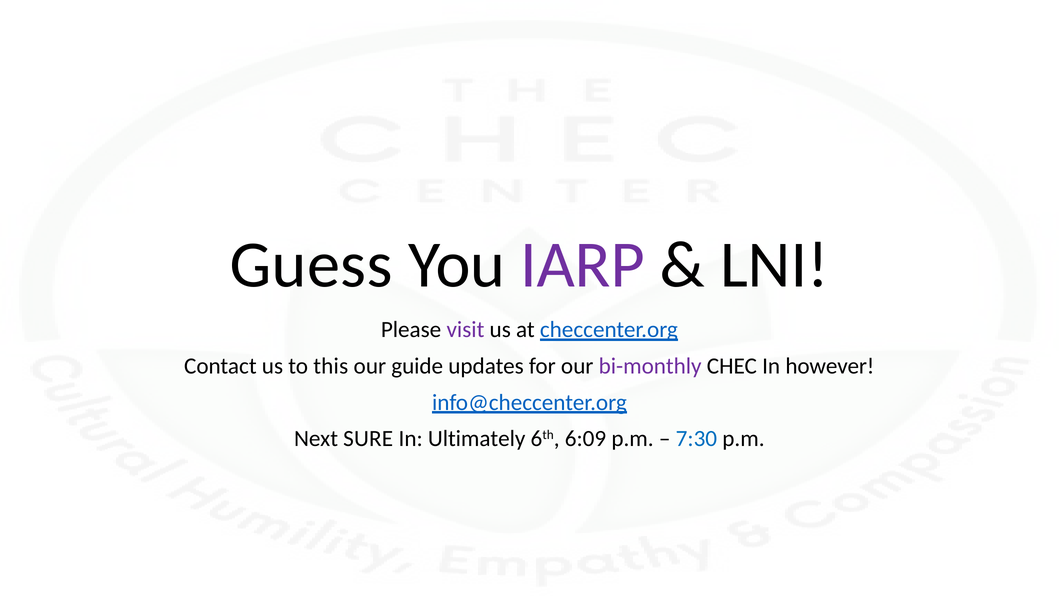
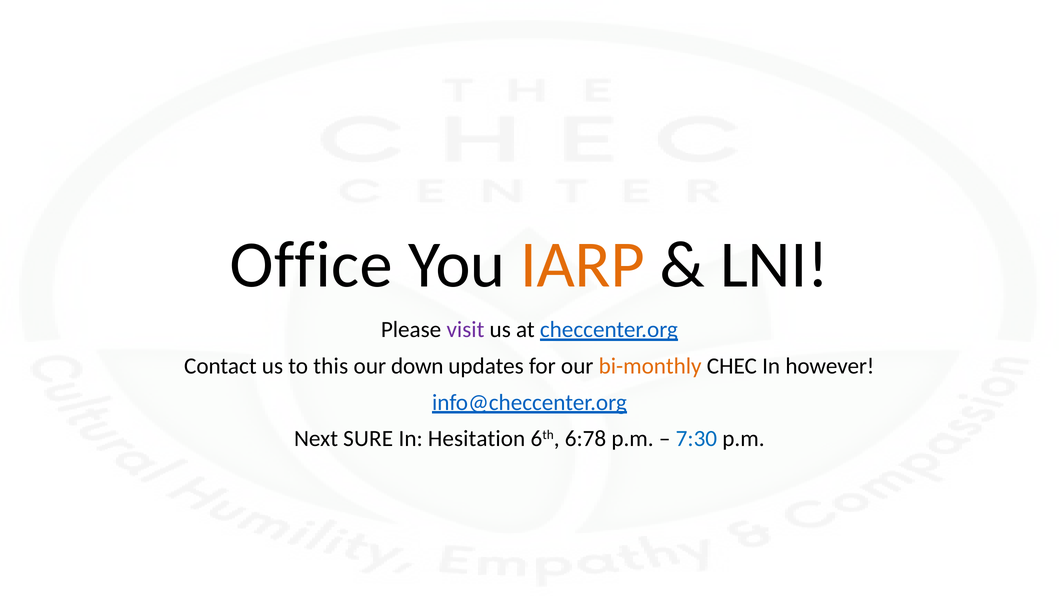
Guess: Guess -> Office (311, 265)
IARP colour: purple -> orange (583, 265)
guide: guide -> down (417, 366)
bi-monthly colour: purple -> orange (650, 366)
Ultimately: Ultimately -> Hesitation (477, 438)
6:09: 6:09 -> 6:78 (585, 438)
